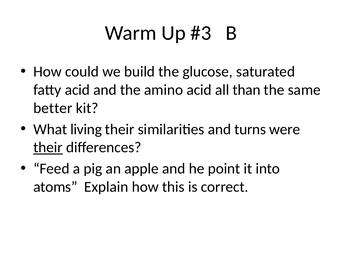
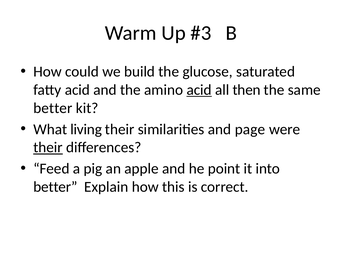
acid underline: none -> present (199, 90)
than: than -> then (247, 90)
turns: turns -> page (250, 130)
atoms: atoms -> better (55, 187)
